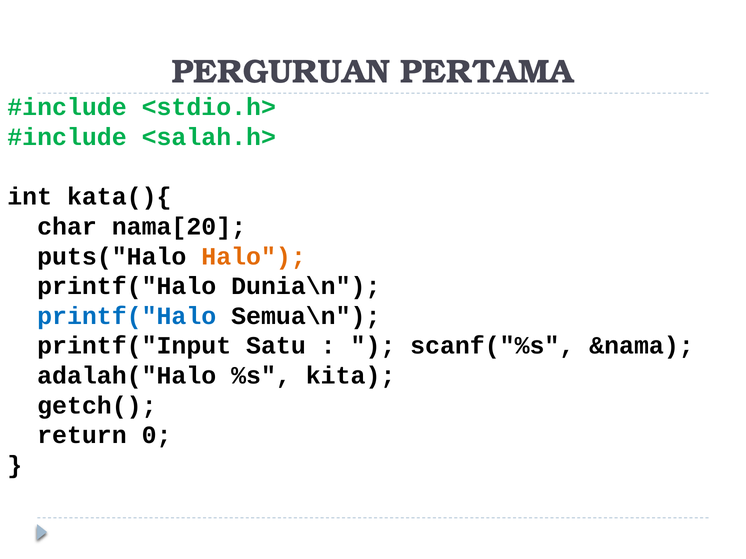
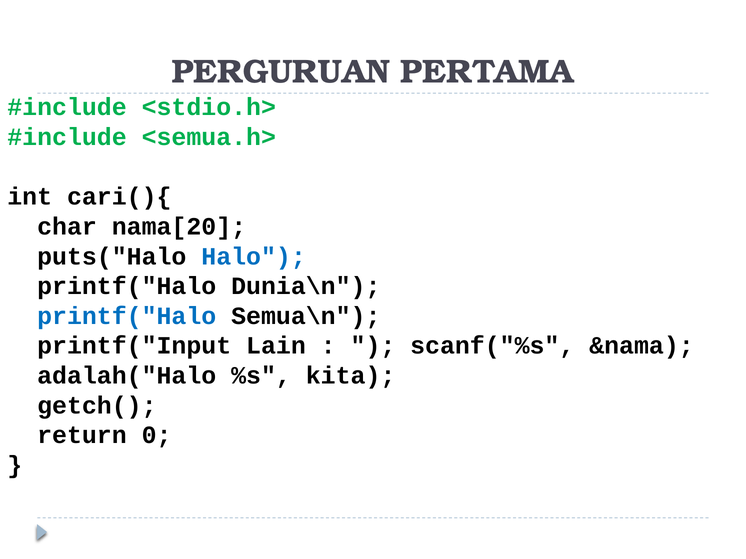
<salah.h>: <salah.h> -> <semua.h> (209, 137)
kata(){: kata(){ -> cari(){ (119, 197)
Halo colour: orange -> blue (254, 257)
Satu: Satu -> Lain (276, 346)
